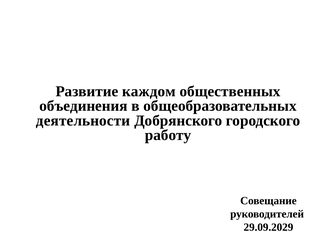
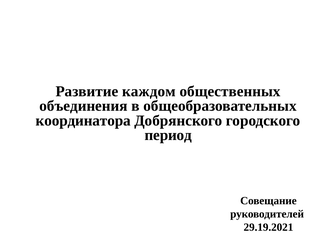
деятельности: деятельности -> координатора (83, 121)
работу: работу -> период (168, 135)
29.09.2029: 29.09.2029 -> 29.19.2021 (268, 227)
